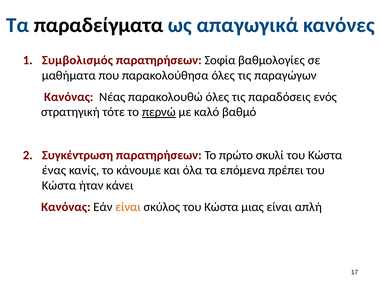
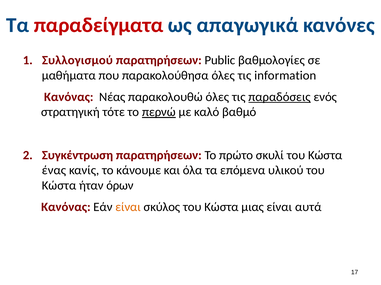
παραδείγματα colour: black -> red (99, 25)
Συμβολισμός: Συμβολισμός -> Συλλογισμού (77, 60)
Σοφία: Σοφία -> Public (220, 60)
παραγώγων: παραγώγων -> information (285, 76)
παραδόσεις underline: none -> present (280, 97)
πρέπει: πρέπει -> υλικού (286, 171)
κάνει: κάνει -> όρων (120, 186)
απλή: απλή -> αυτά (308, 208)
